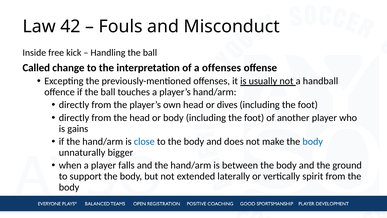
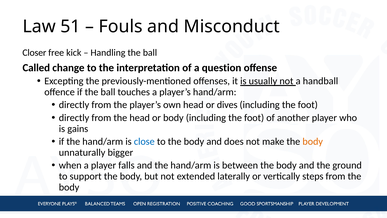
42: 42 -> 51 (70, 26)
Inside: Inside -> Closer (34, 53)
a offenses: offenses -> question (222, 68)
body colour: blue -> orange (313, 141)
spirit: spirit -> steps (313, 176)
